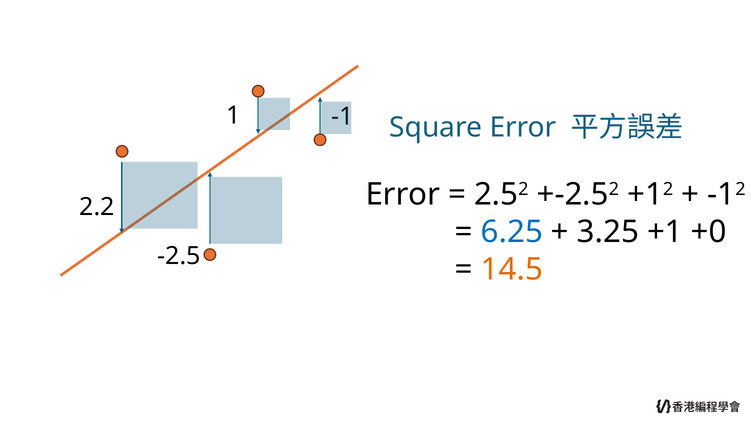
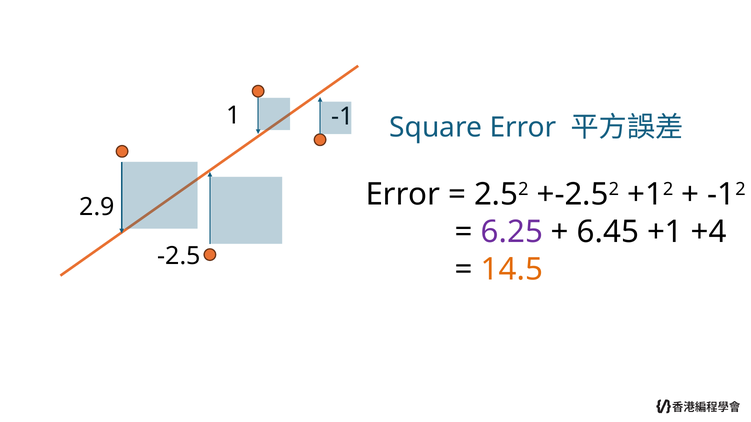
2.2: 2.2 -> 2.9 (97, 207)
6.25 colour: blue -> purple (512, 232)
3.25: 3.25 -> 6.45 (608, 232)
+0: +0 -> +4 (709, 232)
